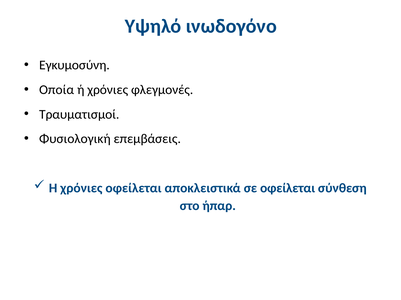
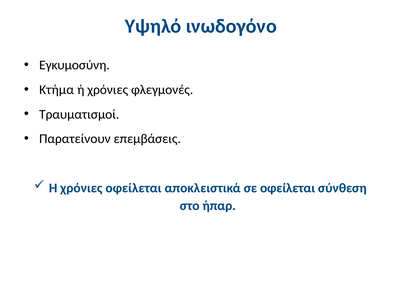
Οποία: Οποία -> Κτήμα (57, 90)
Φυσιολογική: Φυσιολογική -> Παρατείνουν (75, 139)
